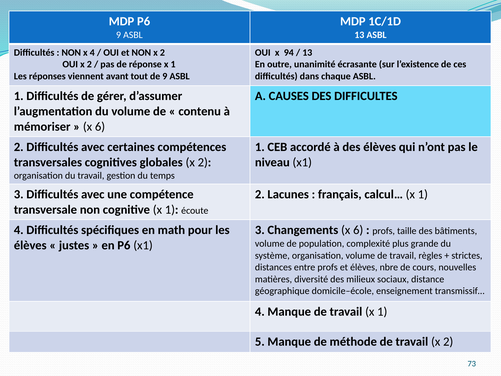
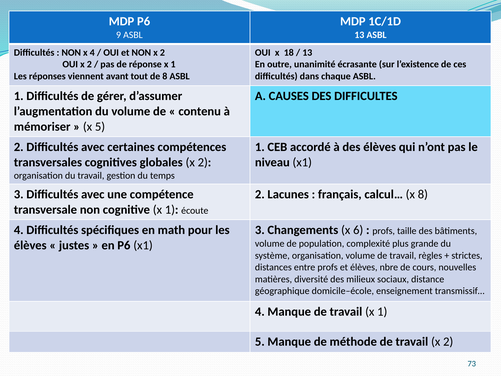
94: 94 -> 18 (289, 53)
de 9: 9 -> 8 (165, 76)
6: 6 -> 5 (100, 127)
calcul… x 1: 1 -> 8 (423, 194)
